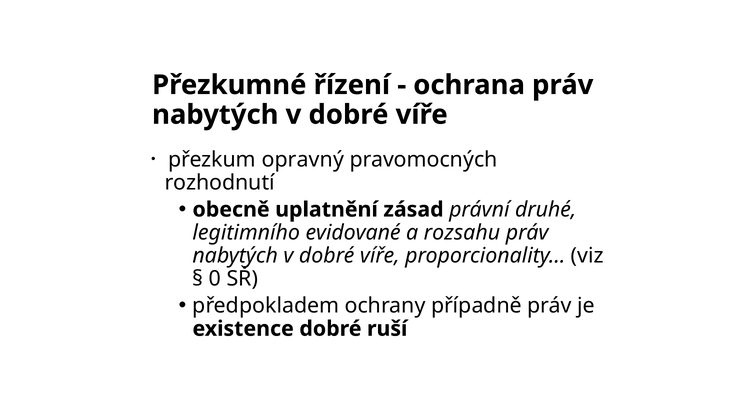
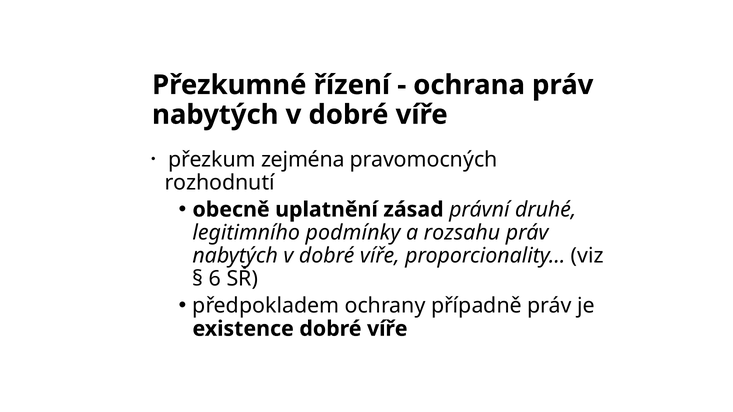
opravný: opravný -> zejména (303, 160)
evidované: evidované -> podmínky (353, 233)
0: 0 -> 6 (215, 279)
existence dobré ruší: ruší -> víře (387, 329)
